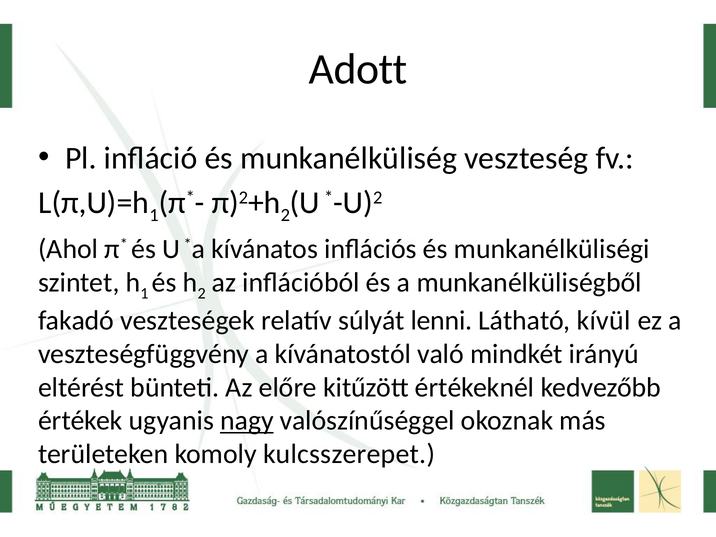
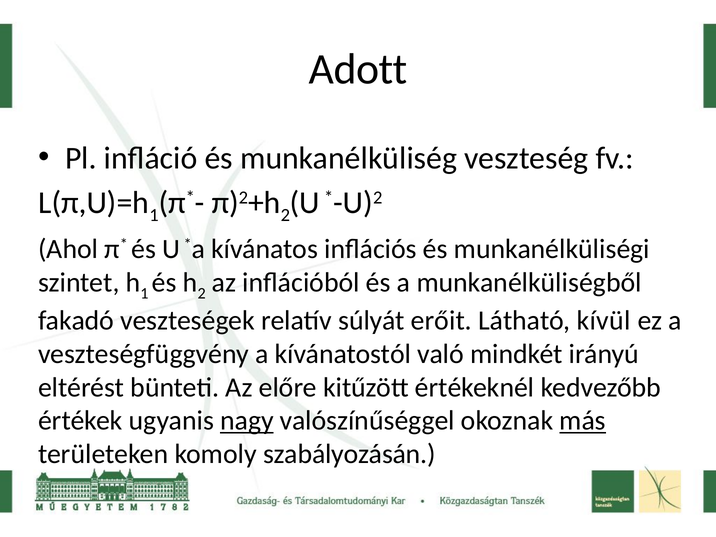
lenni: lenni -> erőit (441, 320)
más underline: none -> present (583, 421)
kulcsszerepet: kulcsszerepet -> szabályozásán (349, 454)
